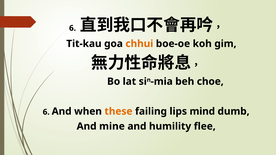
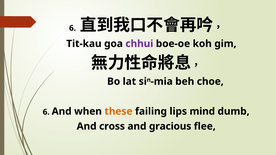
chhui colour: orange -> purple (139, 44)
mine: mine -> cross (112, 126)
humility: humility -> gracious (170, 126)
